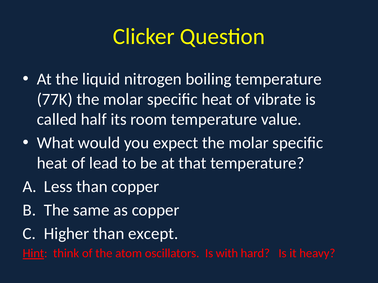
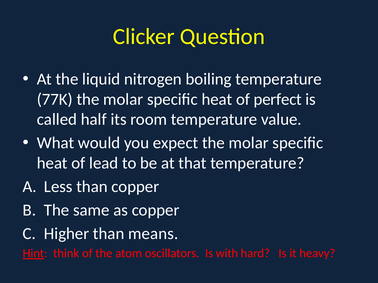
vibrate: vibrate -> perfect (278, 99)
except: except -> means (153, 234)
